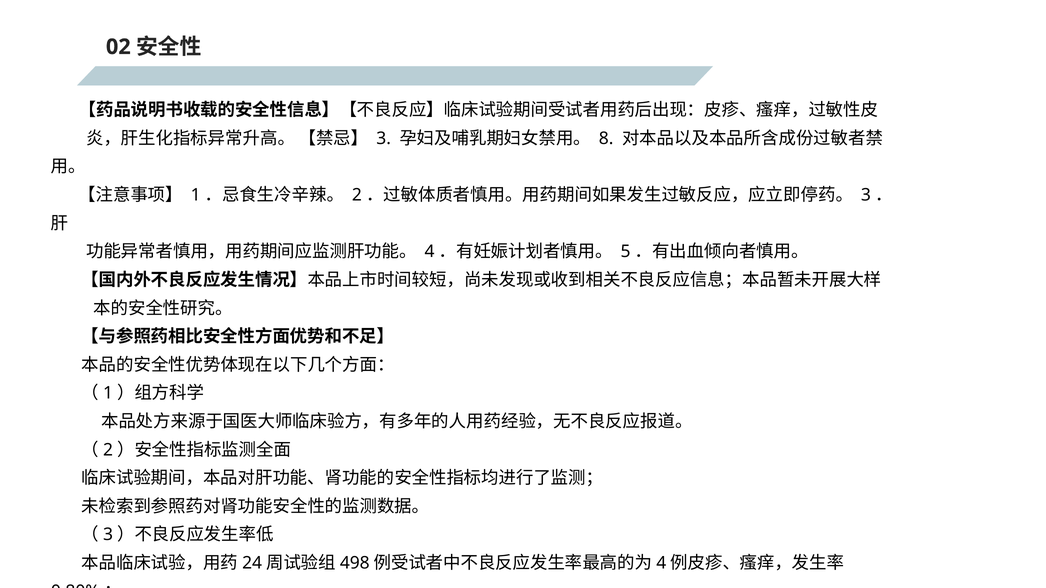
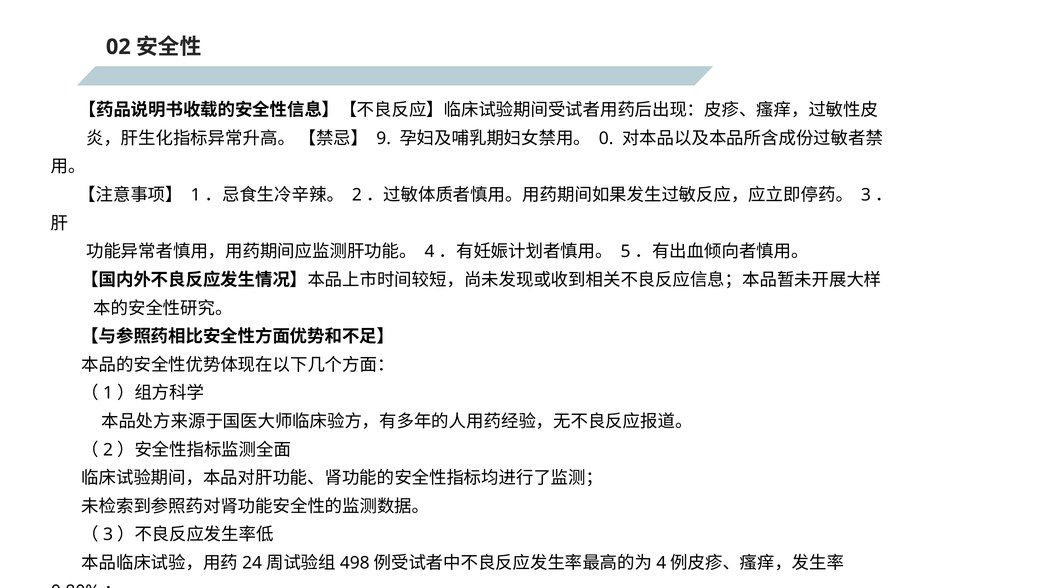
3: 3 -> 9 (384, 139)
8: 8 -> 0 (606, 139)
